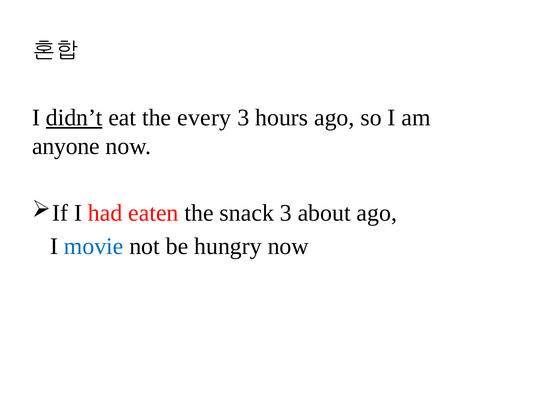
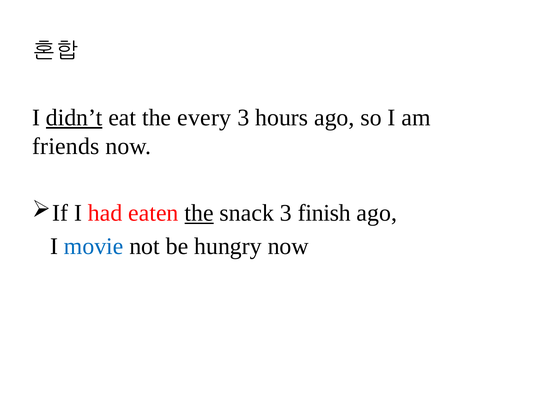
anyone: anyone -> friends (66, 146)
the underline: none -> present (199, 213)
about: about -> finish (324, 213)
